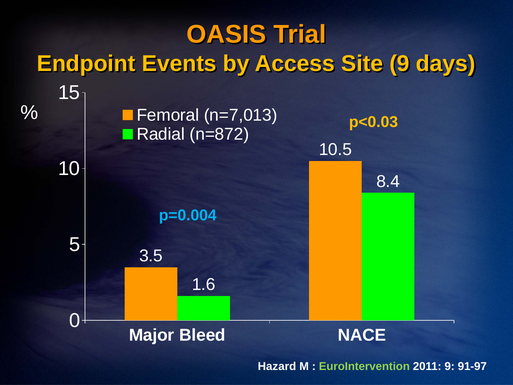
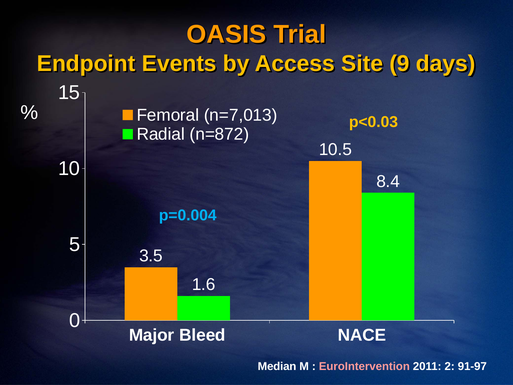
Hazard: Hazard -> Median (277, 366)
EuroIntervention colour: light green -> pink (364, 366)
2011 9: 9 -> 2 (450, 366)
